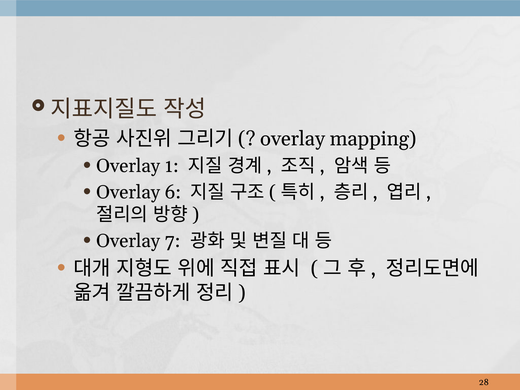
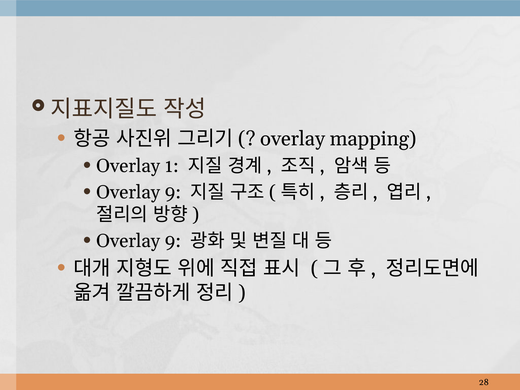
6: 6 -> 9 (173, 192)
7: 7 -> 9 (173, 241)
